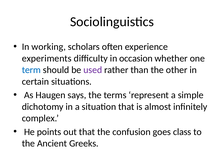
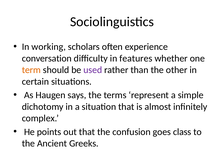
experiments: experiments -> conversation (47, 58)
occasion: occasion -> features (136, 58)
term colour: blue -> orange (31, 70)
